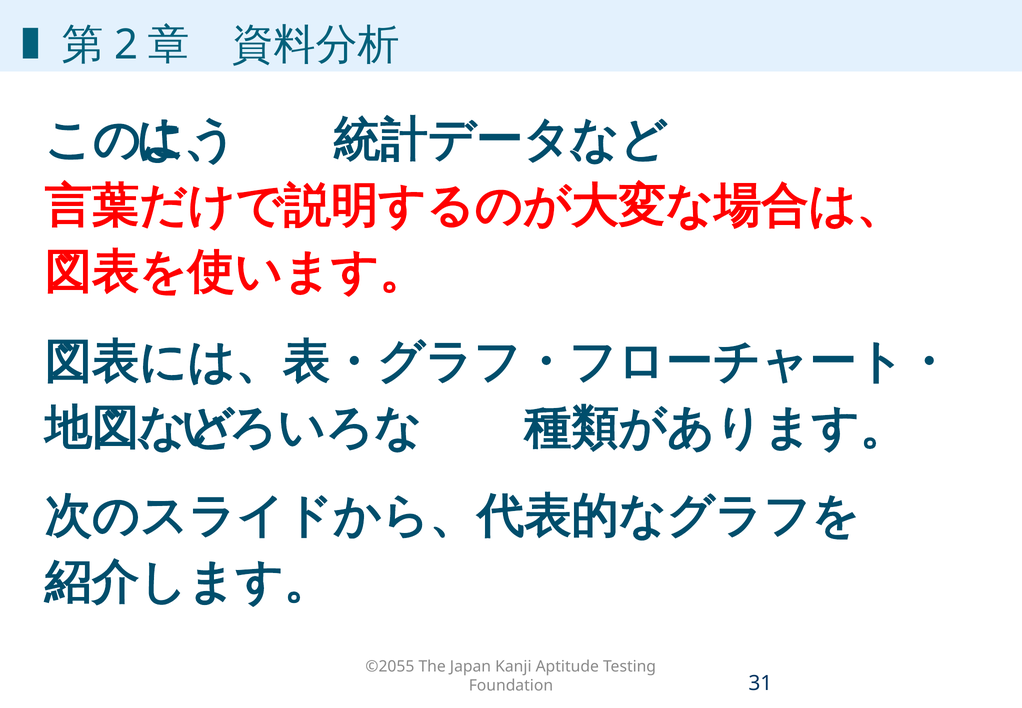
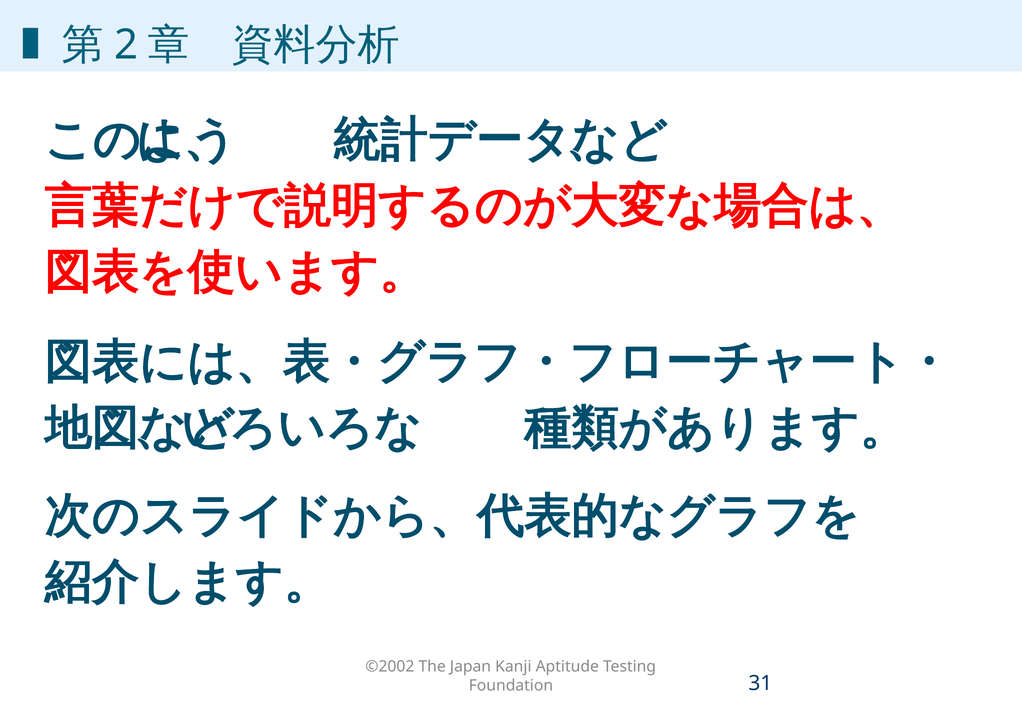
©2055: ©2055 -> ©2002 (390, 666)
